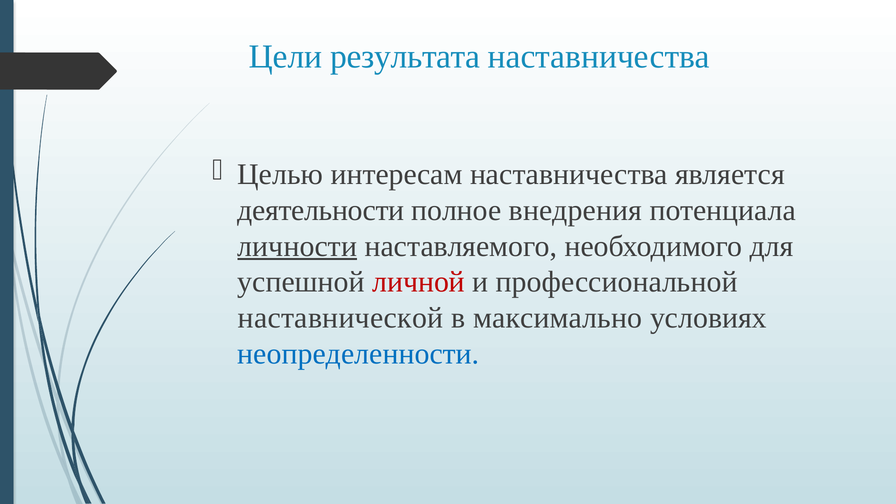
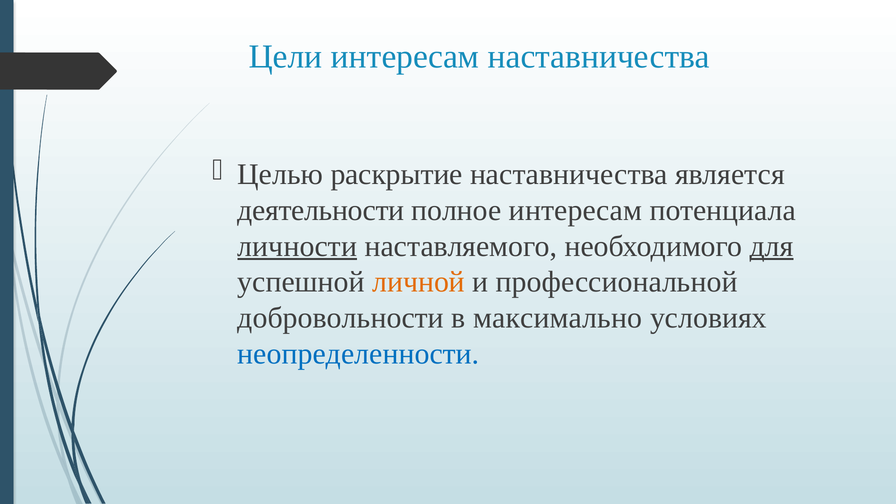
Цели результата: результата -> интересам (405, 57)
интересам: интересам -> раскрытие (397, 174)
полное внедрения: внедрения -> интересам (575, 210)
для underline: none -> present (772, 246)
личной colour: red -> orange (419, 282)
наставнической: наставнической -> добровольности (341, 318)
